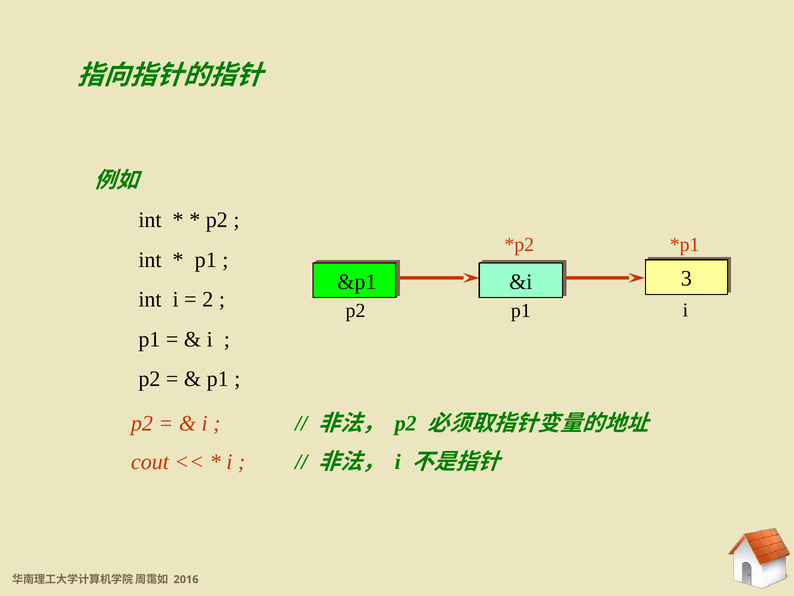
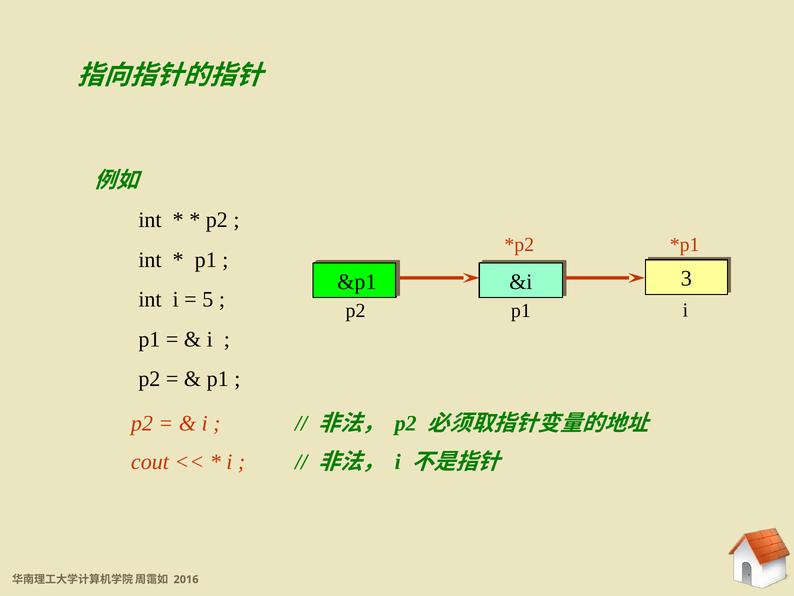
2: 2 -> 5 (208, 299)
